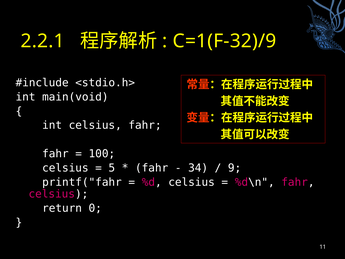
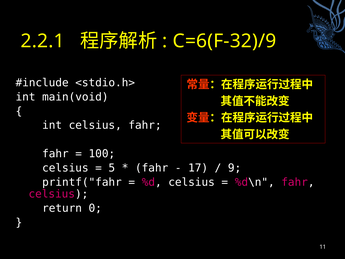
C=1(F-32)/9: C=1(F-32)/9 -> C=6(F-32)/9 (225, 41)
34: 34 -> 17 (198, 168)
